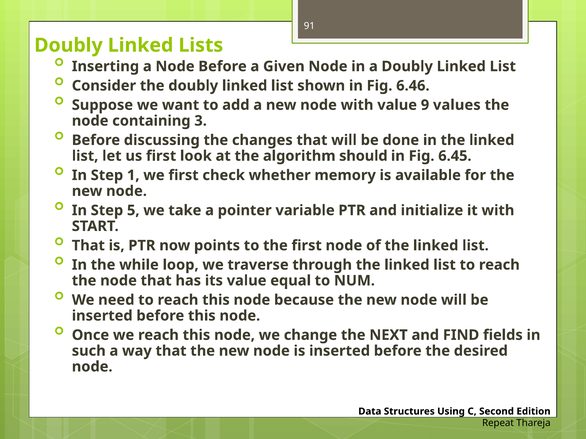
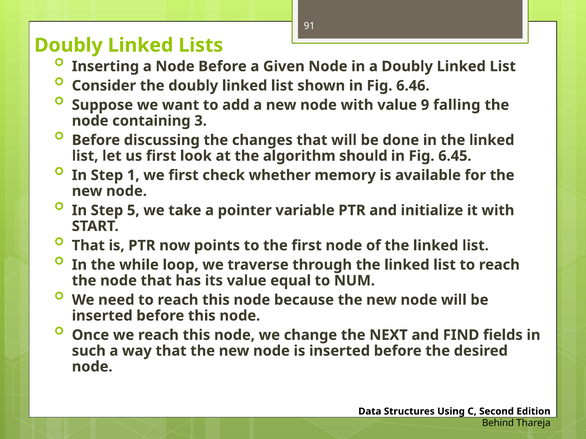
values: values -> falling (457, 105)
Repeat: Repeat -> Behind (498, 424)
